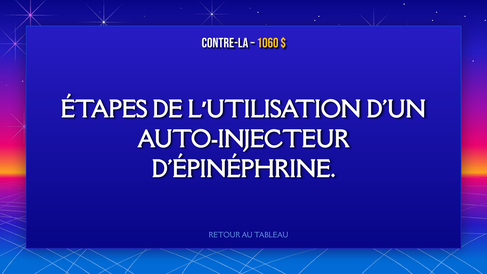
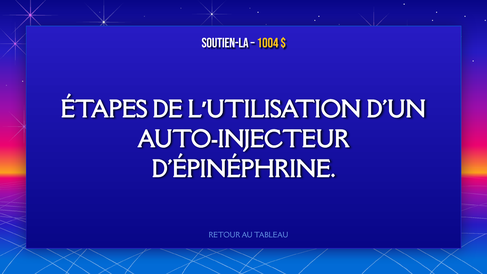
CONTRE-LA: CONTRE-LA -> SOUTIEN-LA (225, 43)
1060: 1060 -> 1004 (268, 43)
